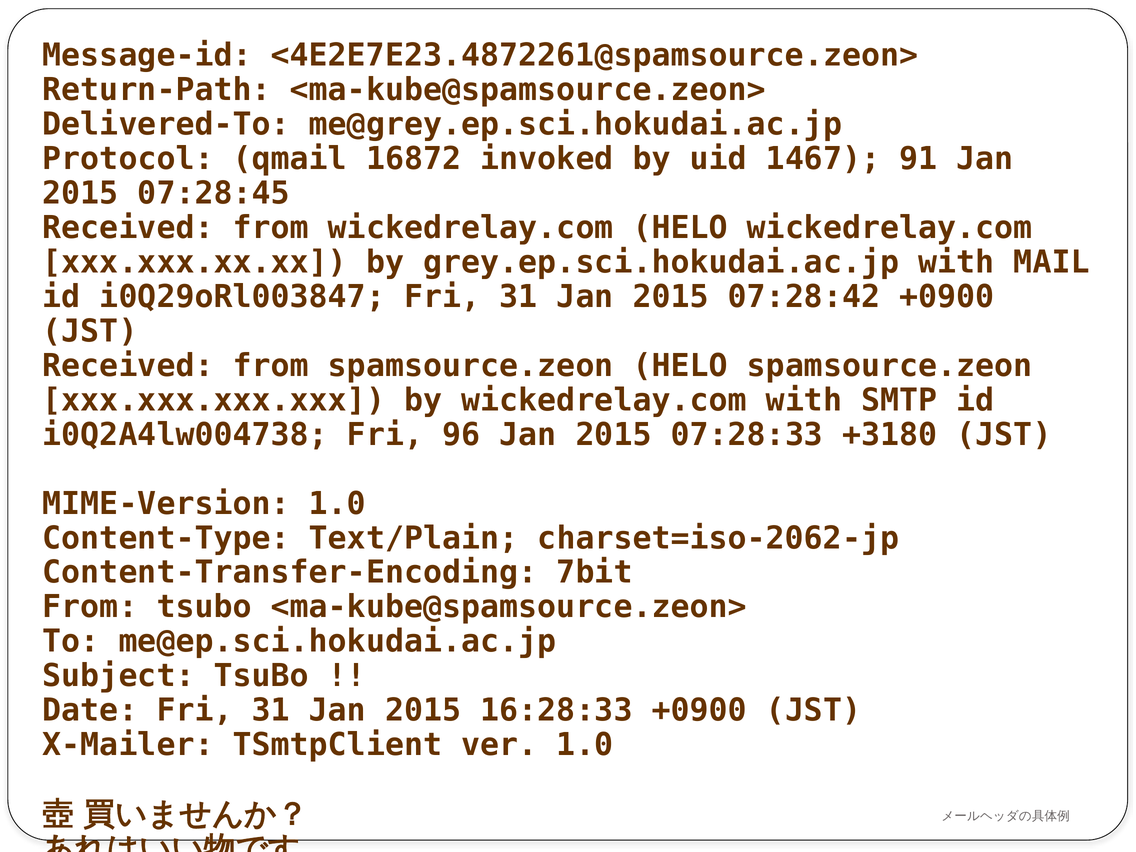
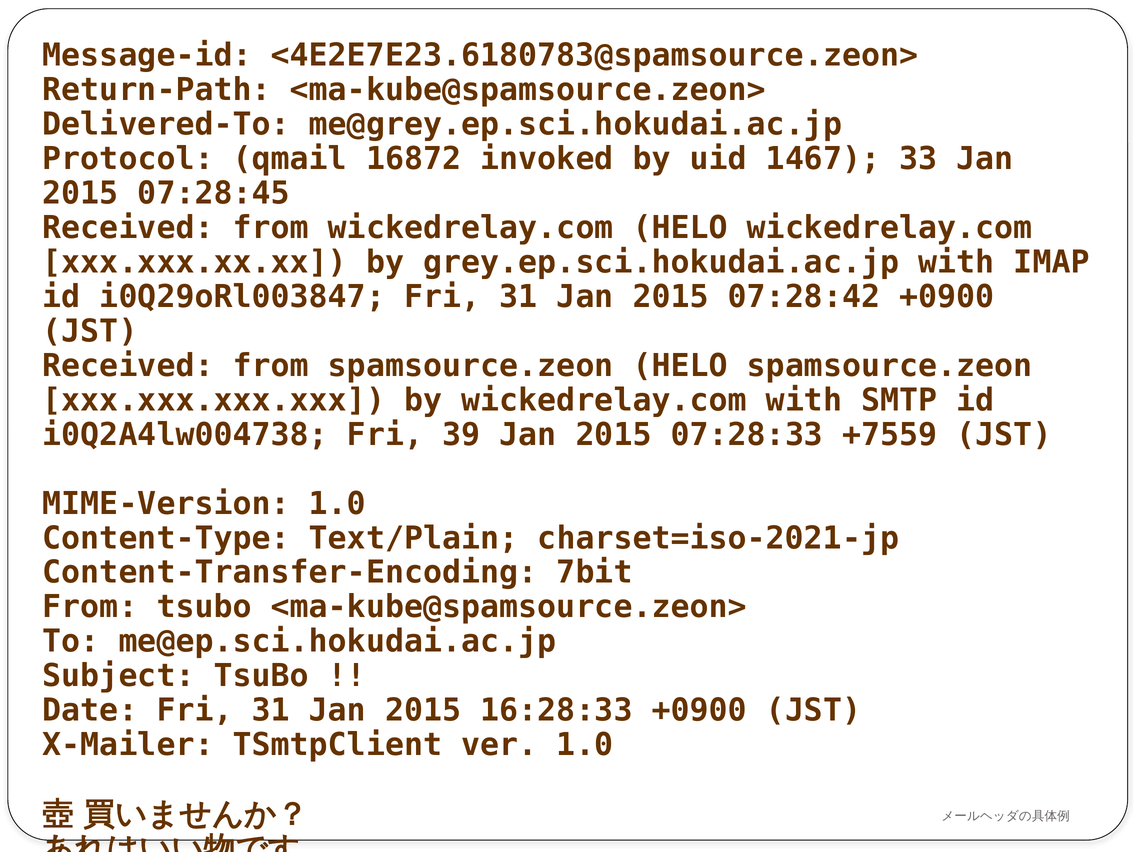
<4E2E7E23.4872261@spamsource.zeon>: <4E2E7E23.4872261@spamsource.zeon> -> <4E2E7E23.6180783@spamsource.zeon> (595, 55)
91: 91 -> 33 (918, 159)
MAIL: MAIL -> IMAP (1052, 262)
96: 96 -> 39 (461, 435)
+3180: +3180 -> +7559 (890, 435)
charset=iso-2062-jp: charset=iso-2062-jp -> charset=iso-2021-jp (718, 538)
